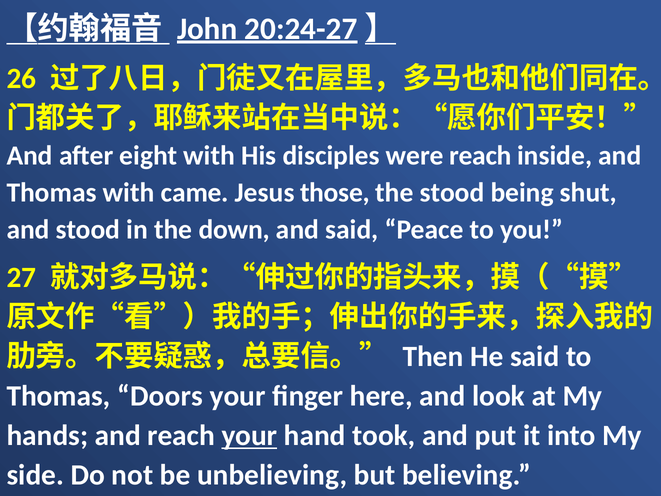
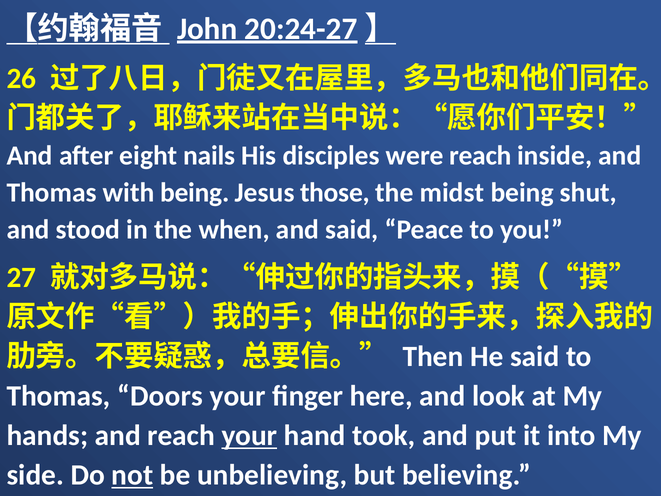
eight with: with -> nails (209, 156)
with came: came -> being (195, 193)
the stood: stood -> midst (452, 193)
down: down -> when (234, 230)
not underline: none -> present (132, 475)
